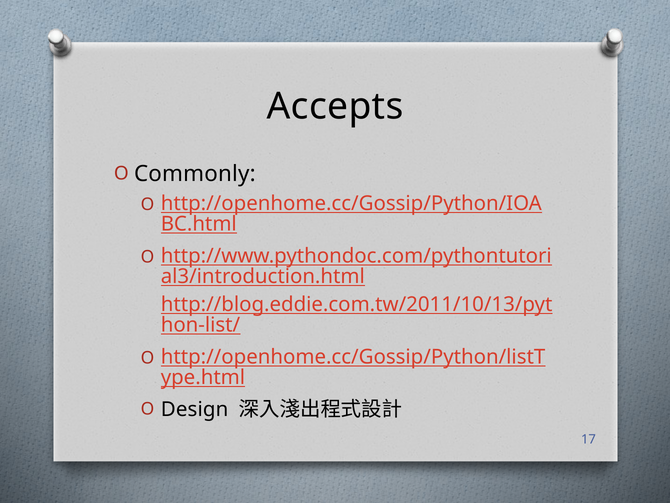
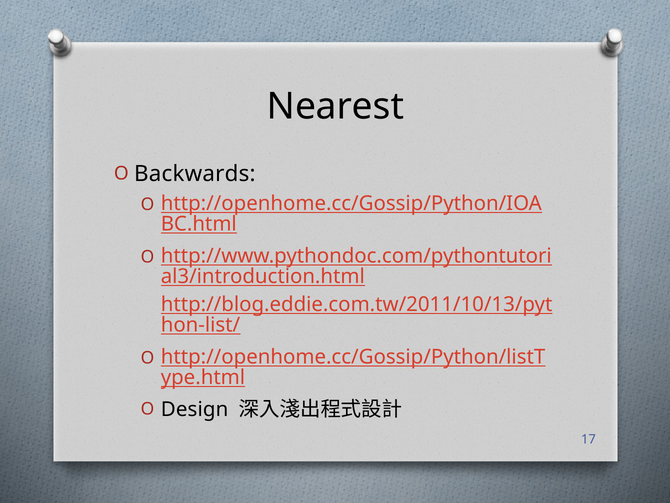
Accepts: Accepts -> Nearest (335, 107)
Commonly: Commonly -> Backwards (195, 174)
